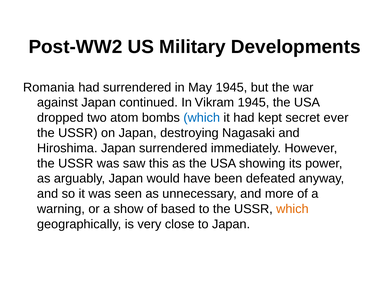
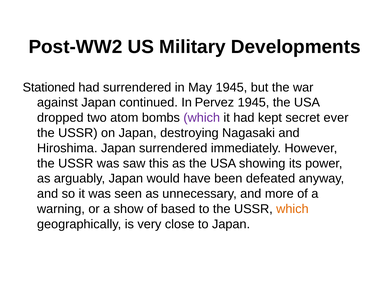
Romania: Romania -> Stationed (49, 87)
Vikram: Vikram -> Pervez (214, 103)
which colour: blue -> purple (202, 118)
